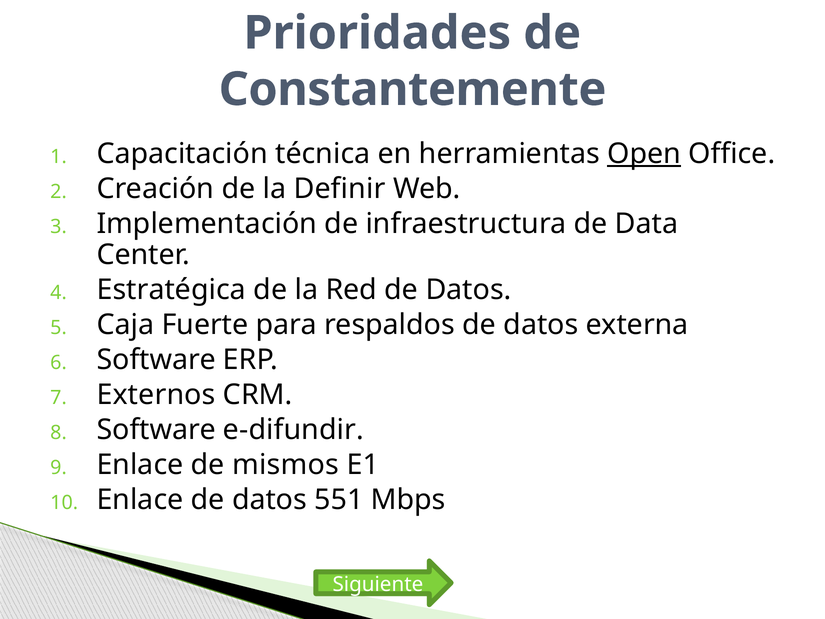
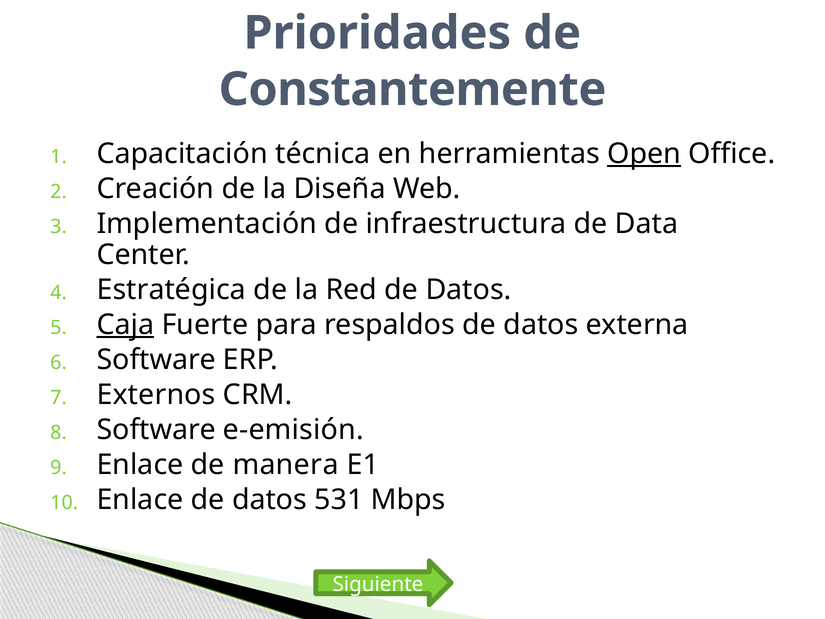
Definir: Definir -> Diseña (340, 189)
Caja underline: none -> present (125, 325)
e-difundir: e-difundir -> e-emisión (293, 430)
mismos: mismos -> manera (286, 465)
551: 551 -> 531 (339, 500)
